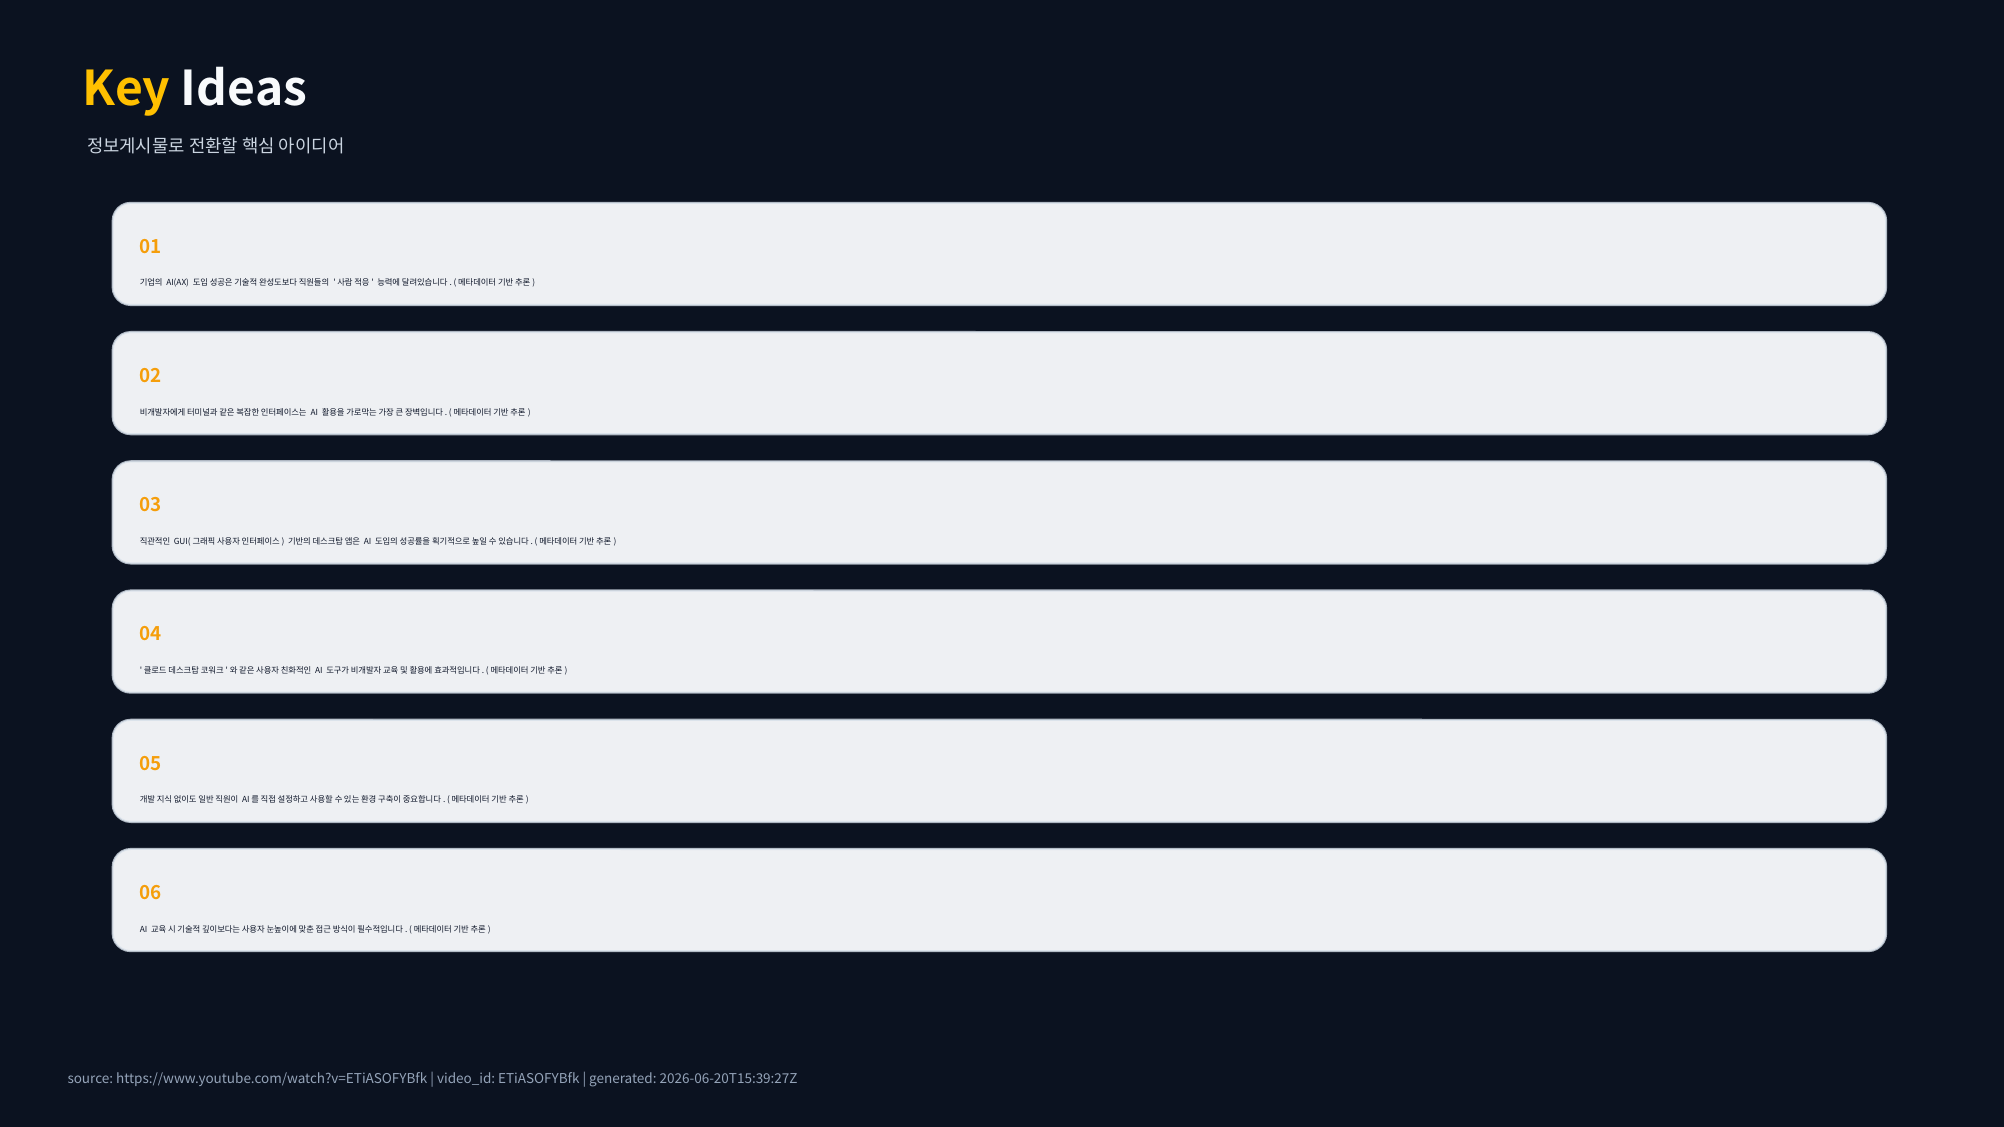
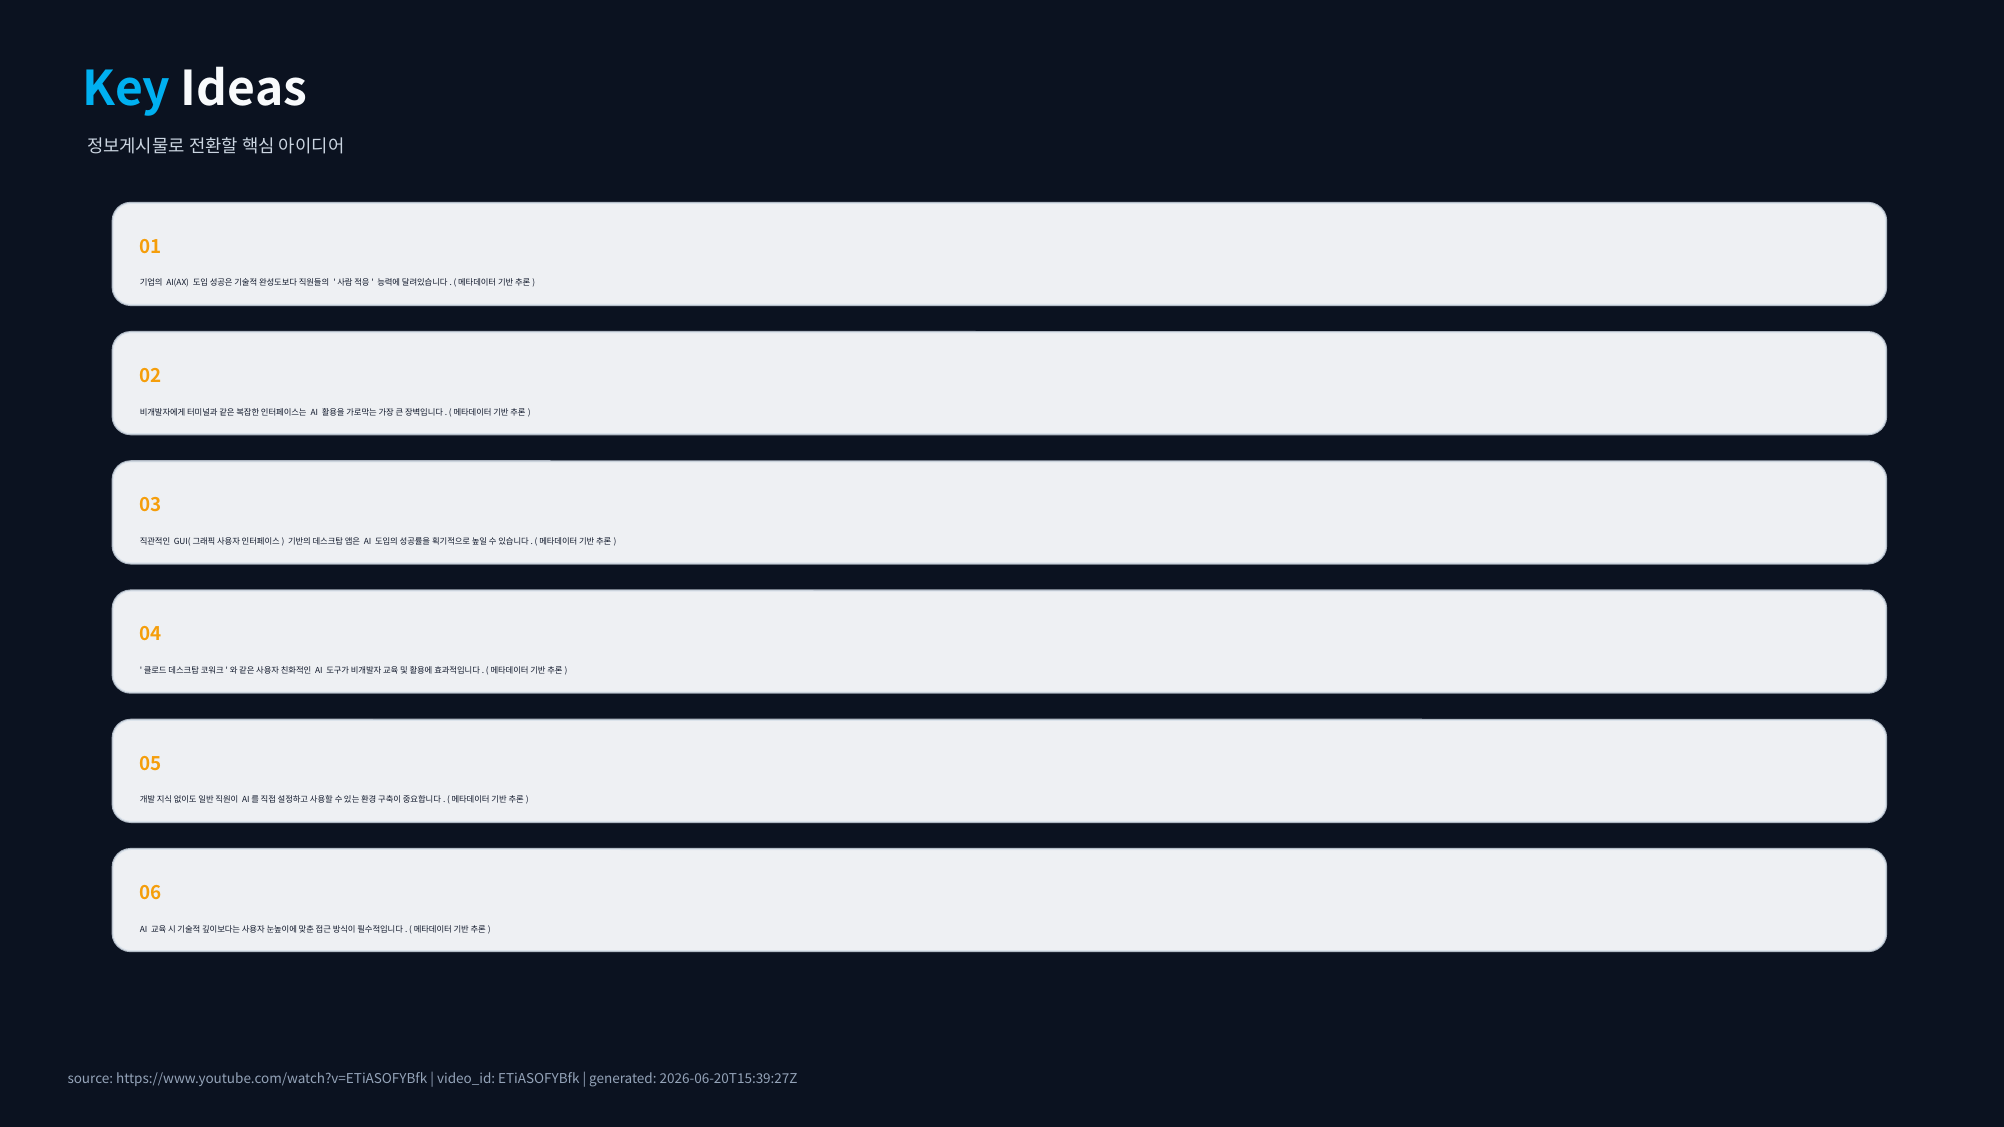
Key colour: yellow -> light blue (127, 90)
